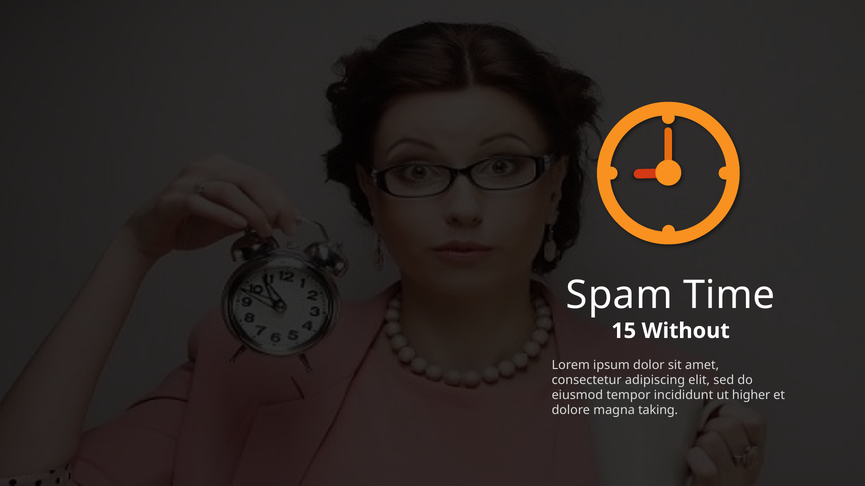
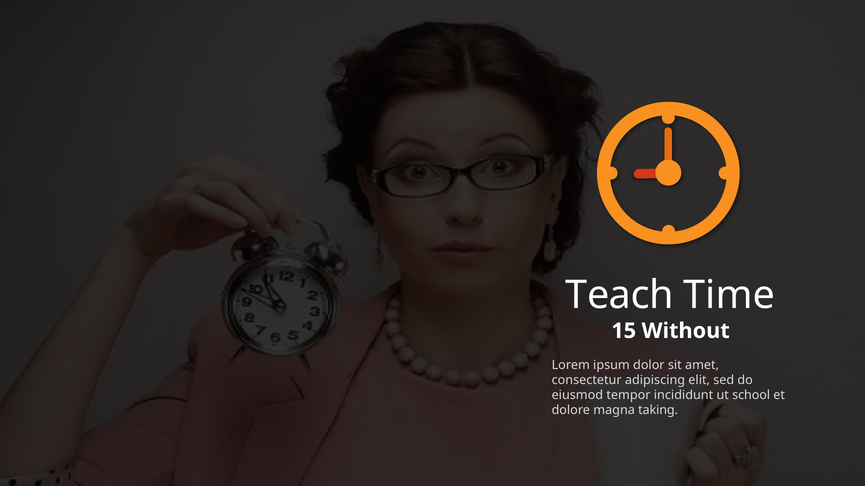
Spam: Spam -> Teach (620, 296)
higher: higher -> school (751, 396)
